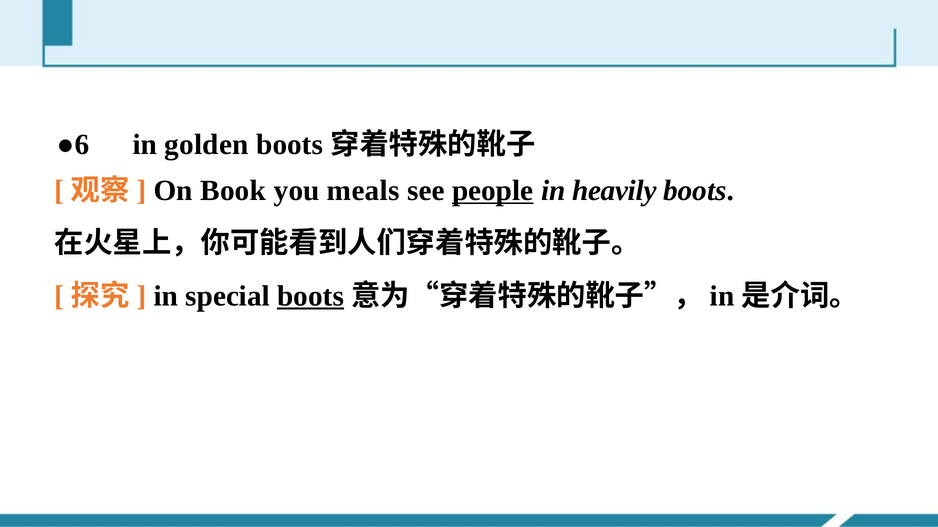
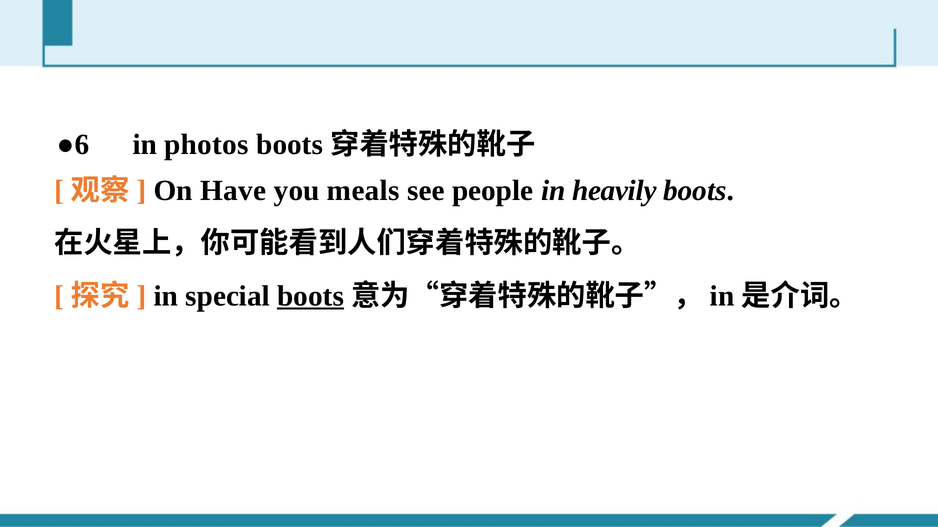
golden: golden -> photos (206, 145)
Book: Book -> Have (233, 191)
people underline: present -> none (493, 191)
